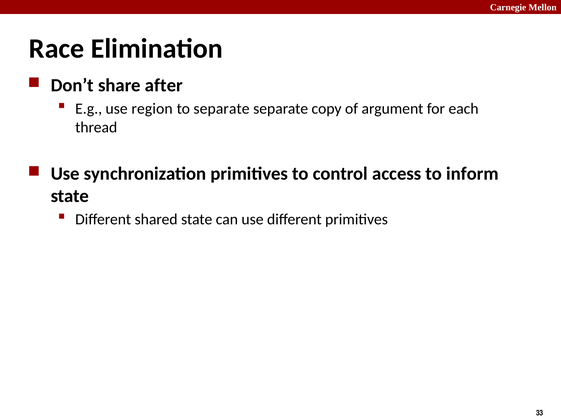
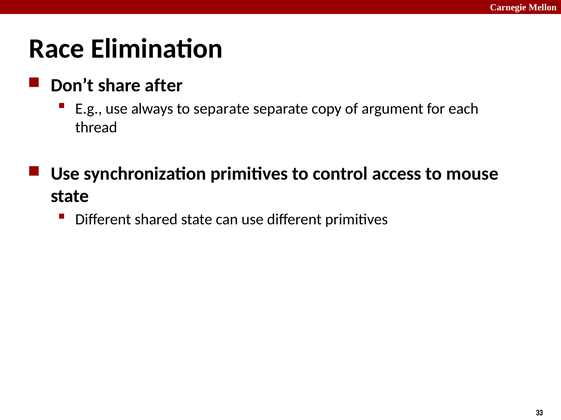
region: region -> always (152, 109)
inform: inform -> mouse (472, 174)
